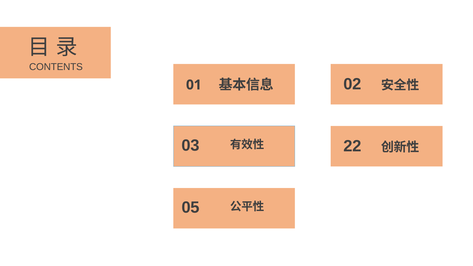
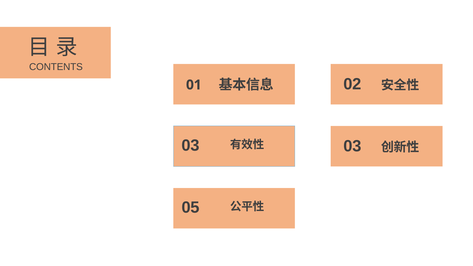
22: 22 -> 03 (352, 146)
